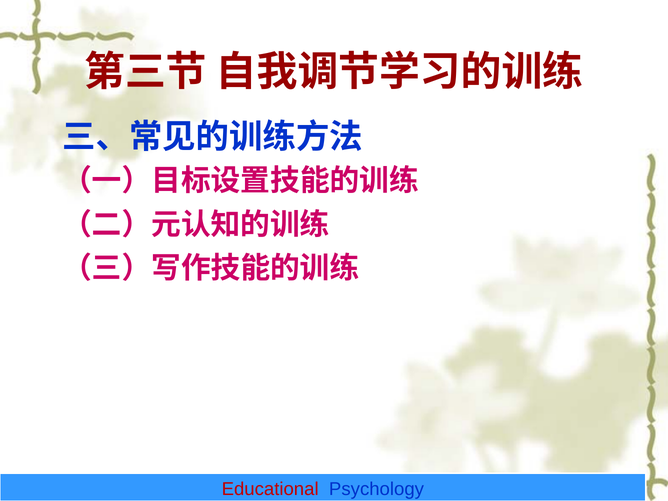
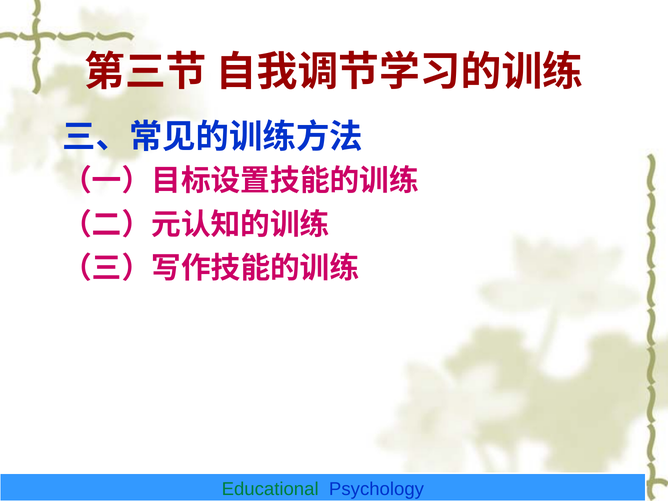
Educational colour: red -> green (270, 489)
